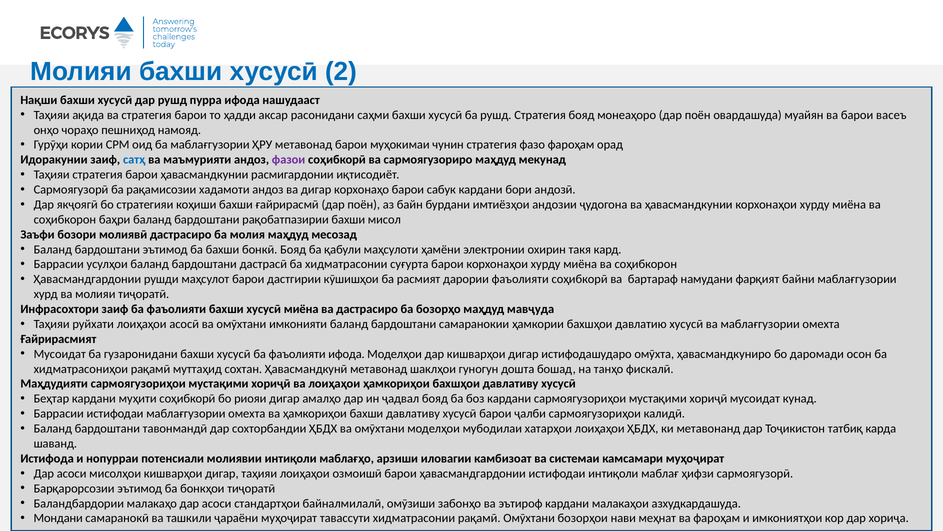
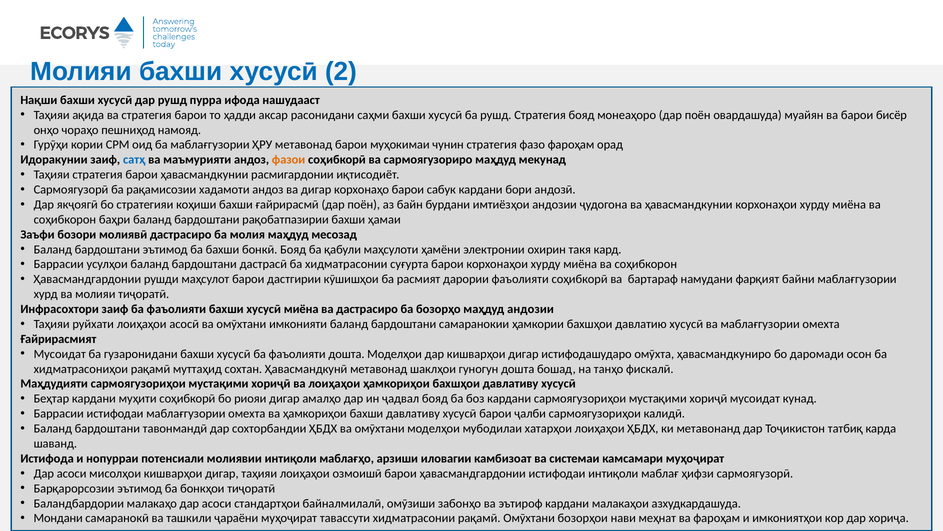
васеъ: васеъ -> бисёр (891, 115)
фазои colour: purple -> orange (289, 160)
мисол: мисол -> ҳамаи (384, 219)
маҳдуд мавҷуда: мавҷуда -> андозии (531, 309)
фаъолияти ифода: ифода -> дошта (347, 354)
